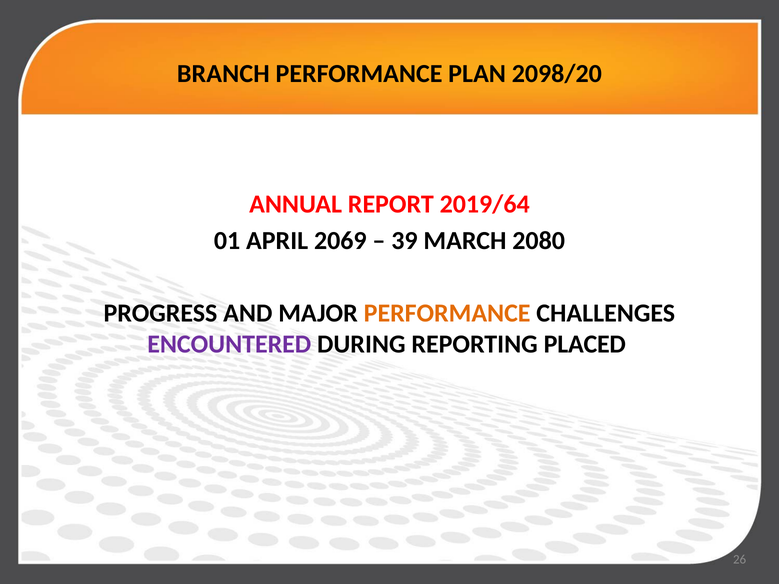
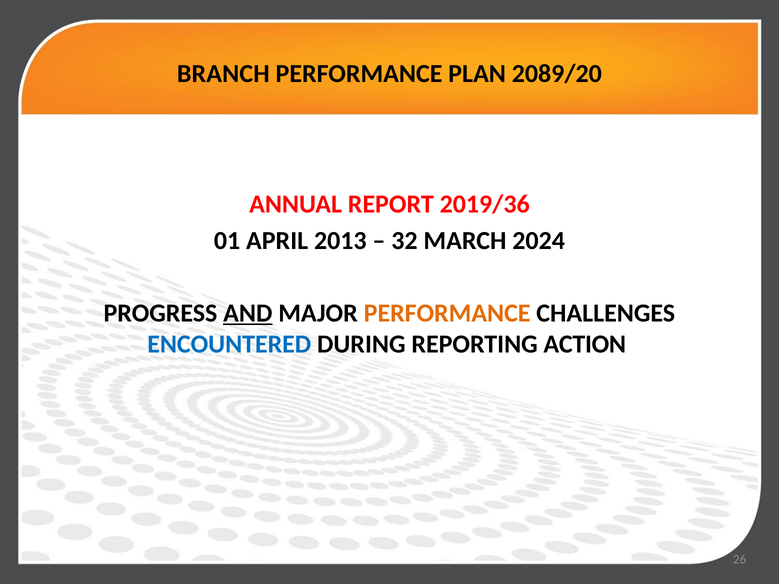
2098/20: 2098/20 -> 2089/20 (557, 74)
2019/64: 2019/64 -> 2019/36 (485, 204)
2069: 2069 -> 2013 (340, 241)
39: 39 -> 32 (404, 241)
2080: 2080 -> 2024 (539, 241)
AND underline: none -> present (248, 313)
ENCOUNTERED colour: purple -> blue (229, 345)
PLACED: PLACED -> ACTION (585, 345)
